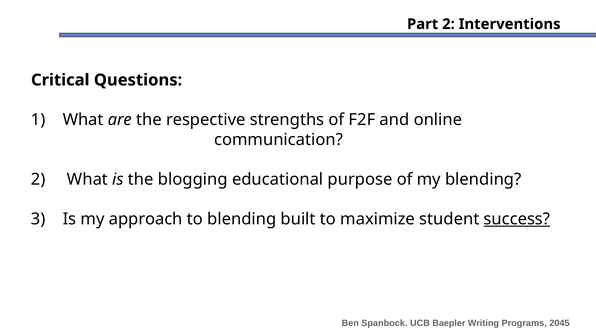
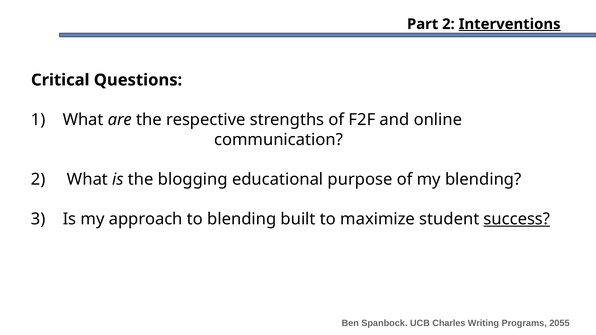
Interventions underline: none -> present (510, 24)
Baepler: Baepler -> Charles (449, 323)
2045: 2045 -> 2055 (559, 323)
